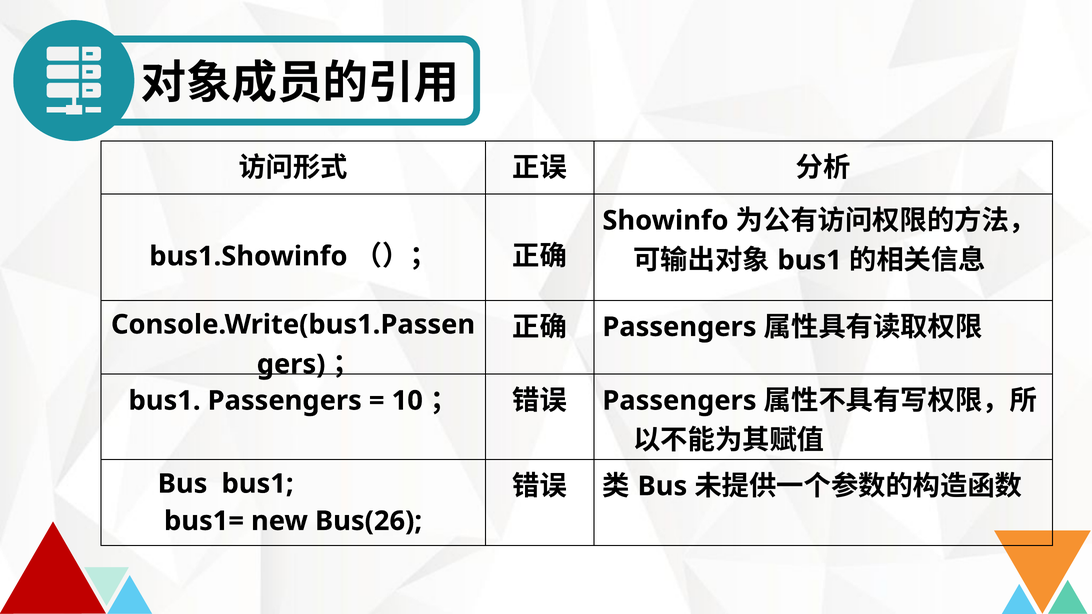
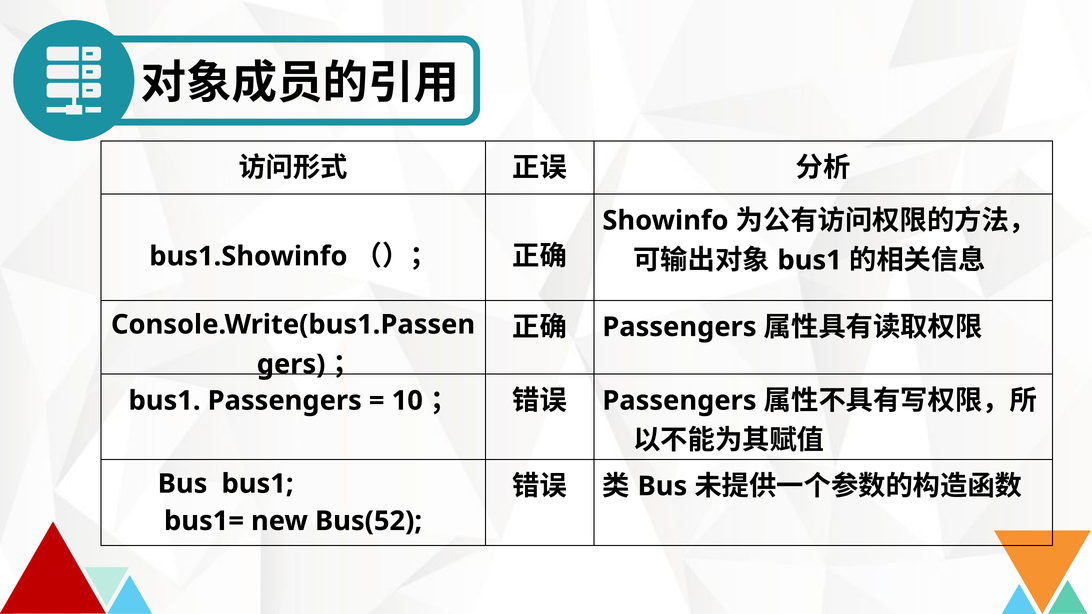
Bus(26: Bus(26 -> Bus(52 (369, 521)
